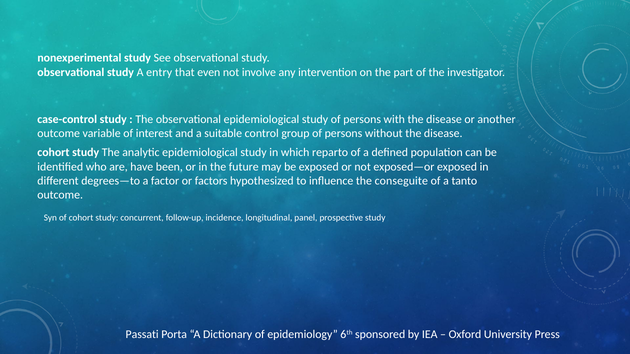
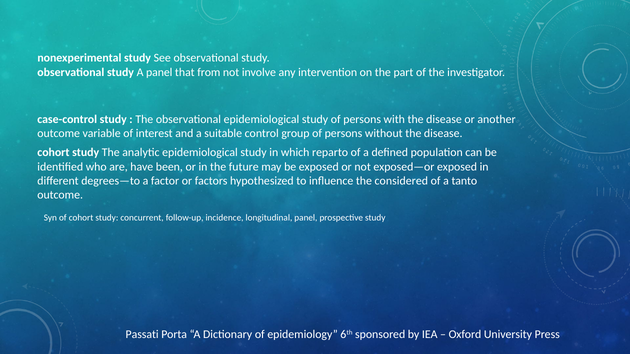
A entry: entry -> panel (159, 73)
even: even -> from (209, 73)
conseguite: conseguite -> considered (401, 181)
